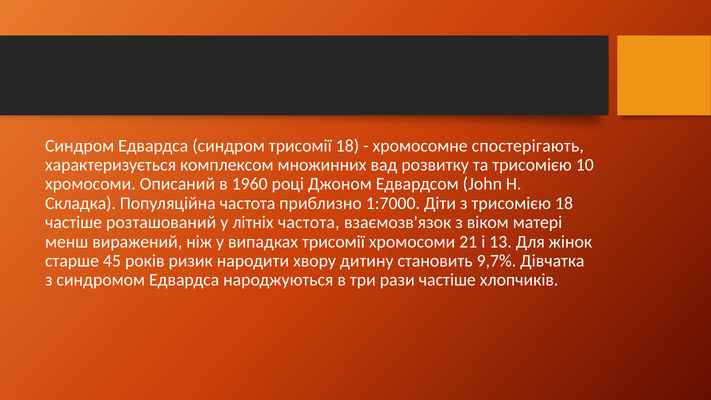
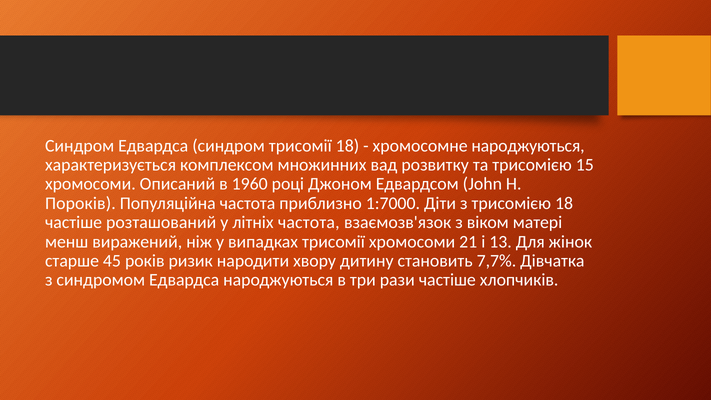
хромосомне спостерігають: спостерігають -> народжуються (528, 146)
10: 10 -> 15 (585, 165)
Складка: Складка -> Пороків (80, 203)
9,7%: 9,7% -> 7,7% (496, 261)
